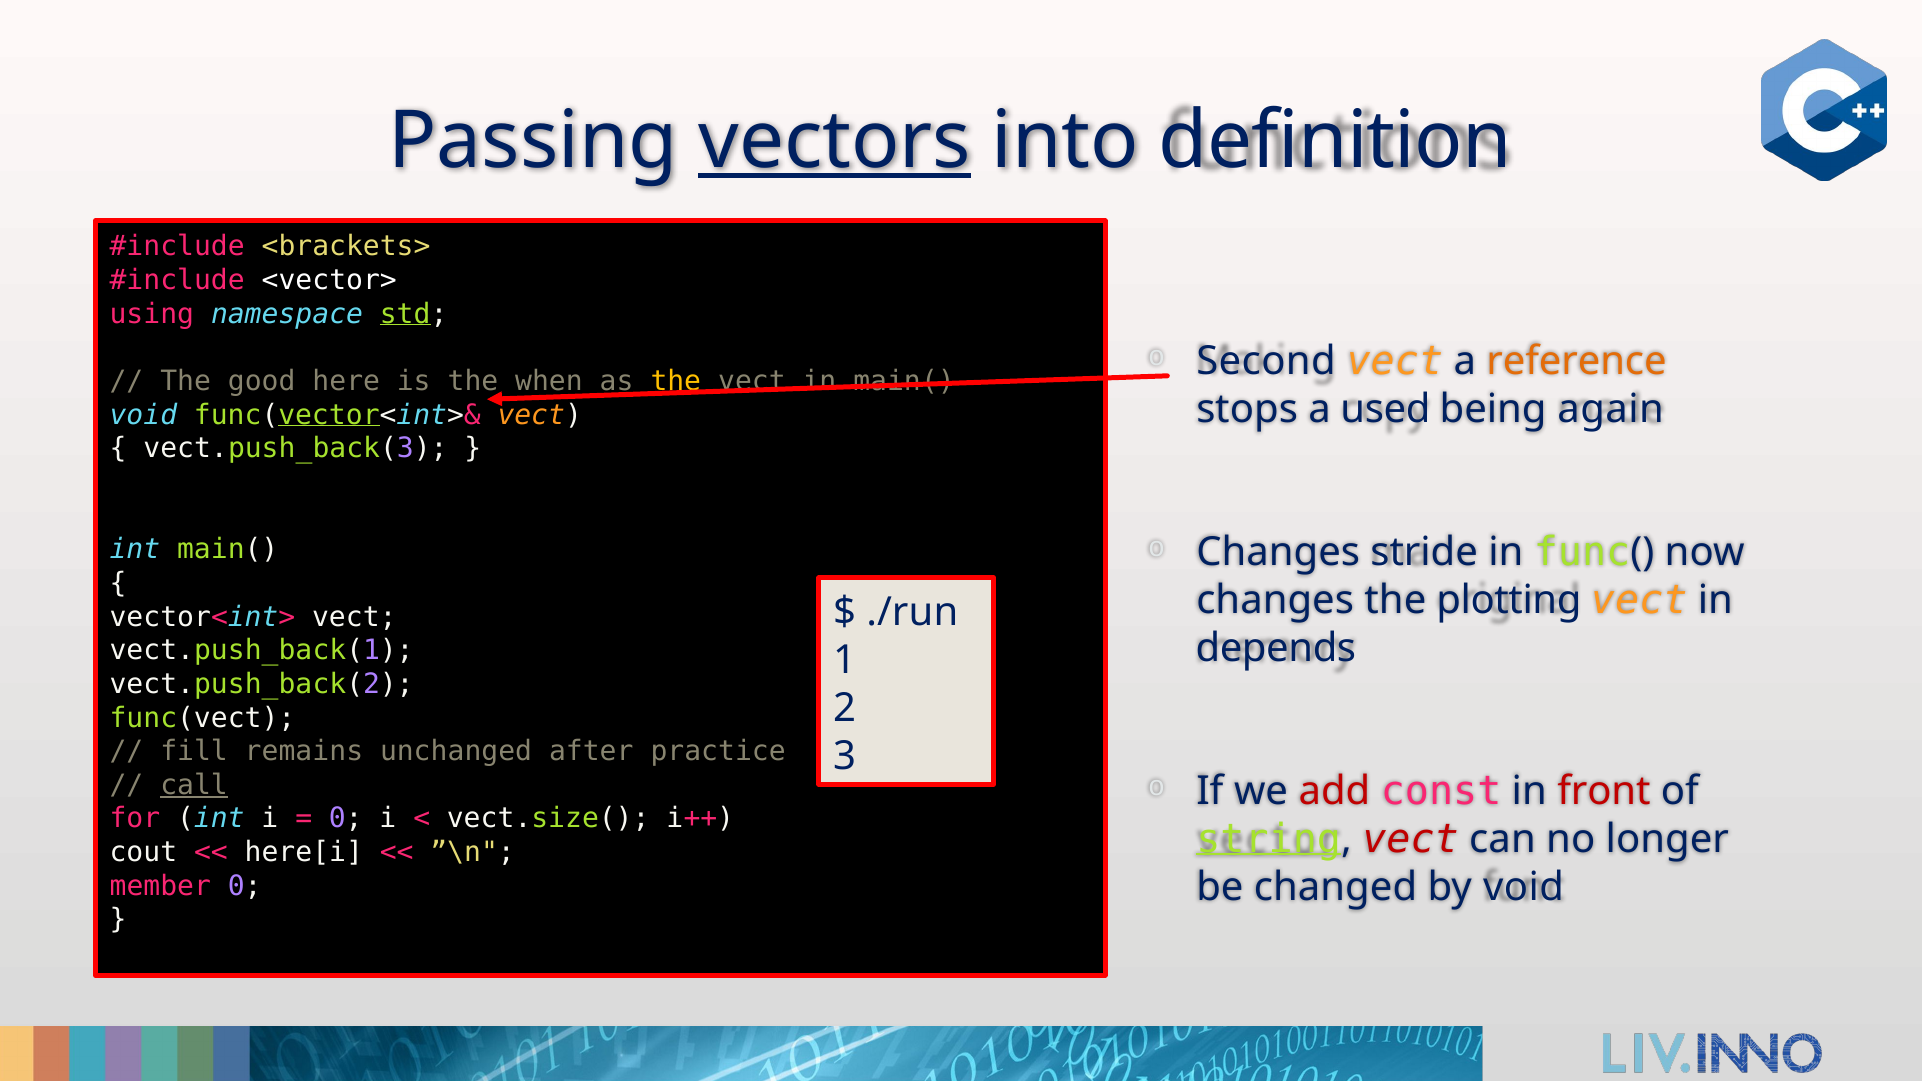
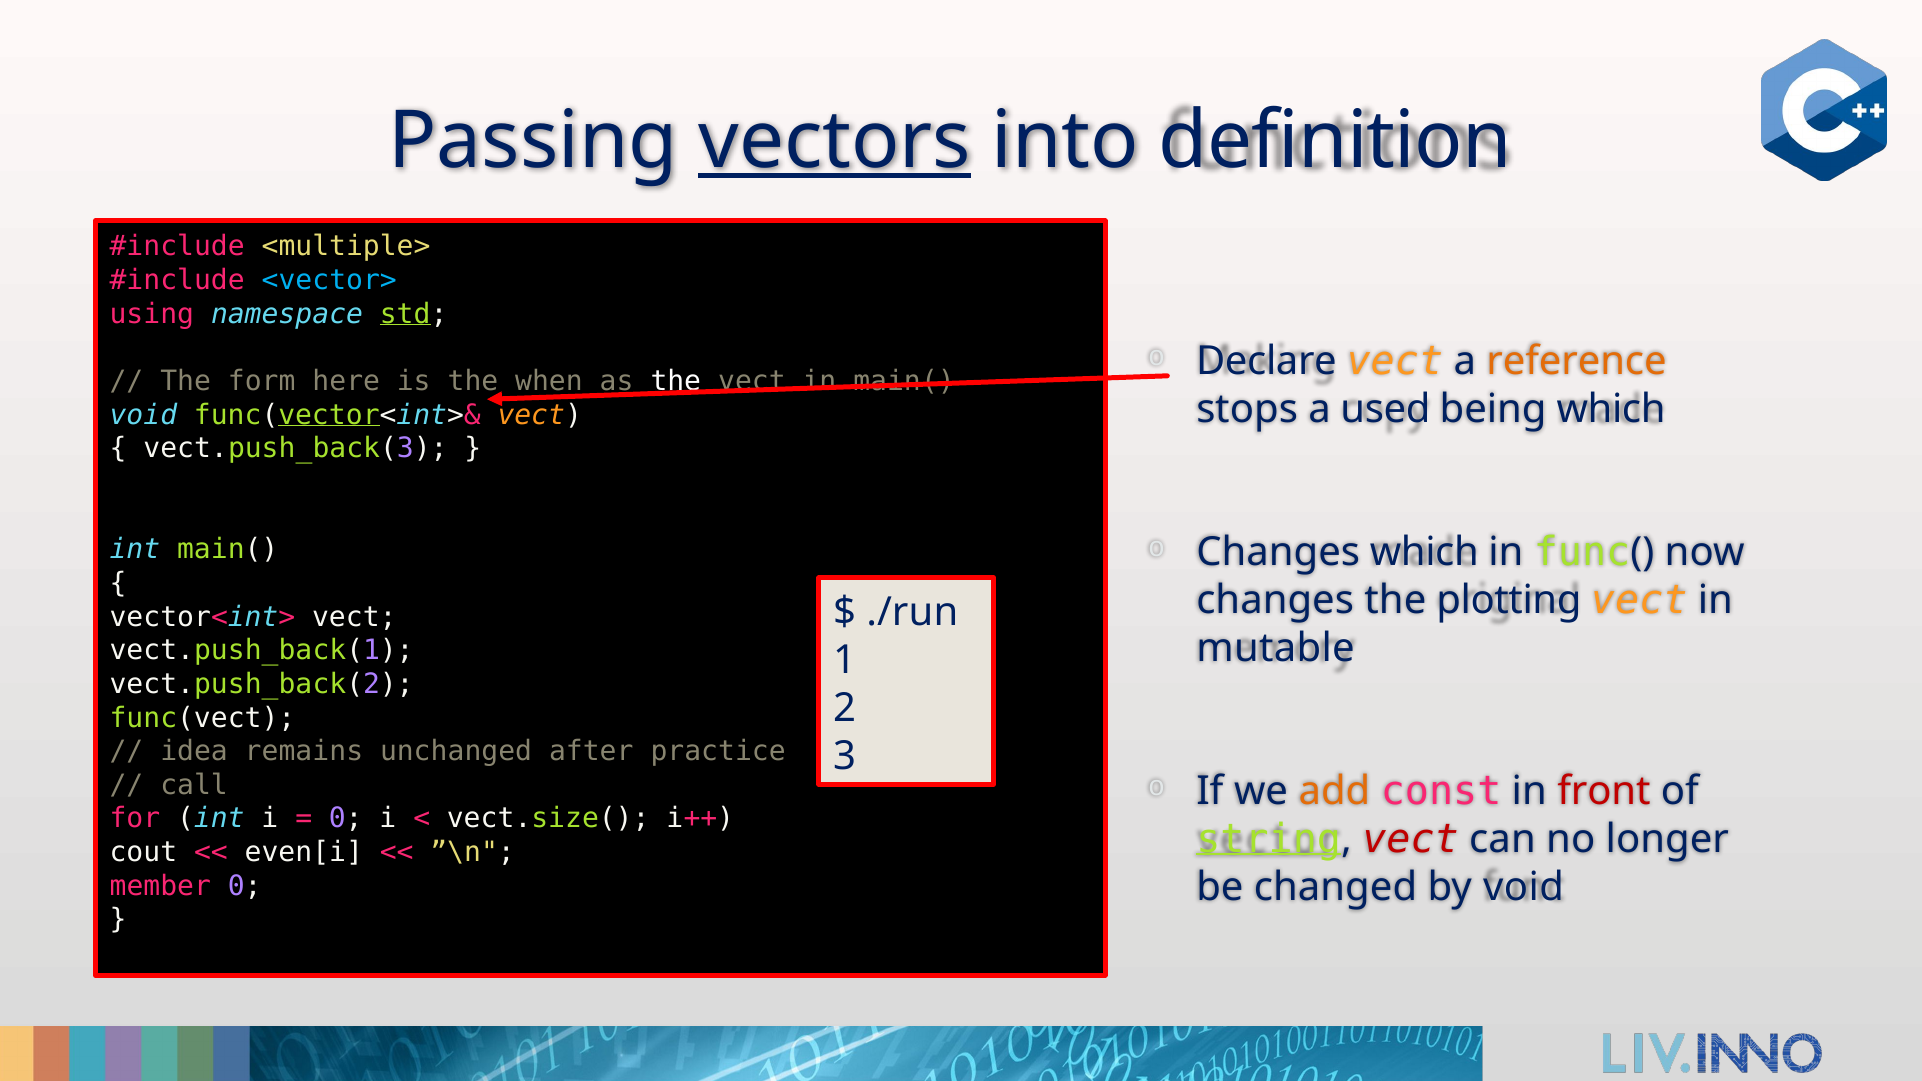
<brackets>: <brackets> -> <multiple> (346, 247)
<vector> colour: white -> light blue (329, 280)
Second: Second -> Declare (1266, 361)
good: good -> form (262, 381)
the colour: yellow -> white (676, 381)
being again: again -> which (1611, 409)
Changes stride: stride -> which (1424, 552)
depends: depends -> mutable (1276, 648)
fill: fill -> idea (194, 752)
call underline: present -> none (194, 785)
add colour: red -> orange (1334, 791)
here[i: here[i -> even[i (304, 852)
